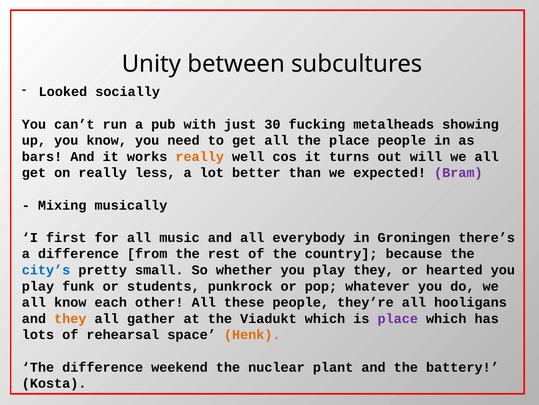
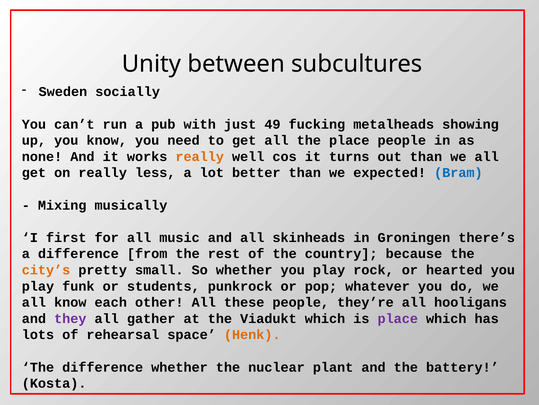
Looked: Looked -> Sweden (63, 92)
30: 30 -> 49 (272, 124)
bars: bars -> none (42, 156)
out will: will -> than (426, 156)
Bram colour: purple -> blue (458, 173)
everybody: everybody -> skinheads (309, 237)
city’s colour: blue -> orange (46, 270)
play they: they -> rock (374, 270)
they colour: orange -> purple (70, 318)
difference weekend: weekend -> whether (179, 367)
